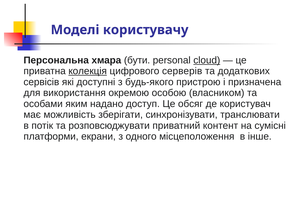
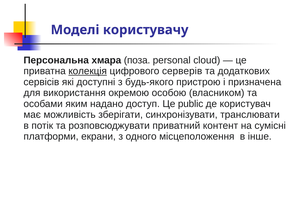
бути: бути -> поза (137, 60)
cloud underline: present -> none (207, 60)
обсяг: обсяг -> public (191, 104)
